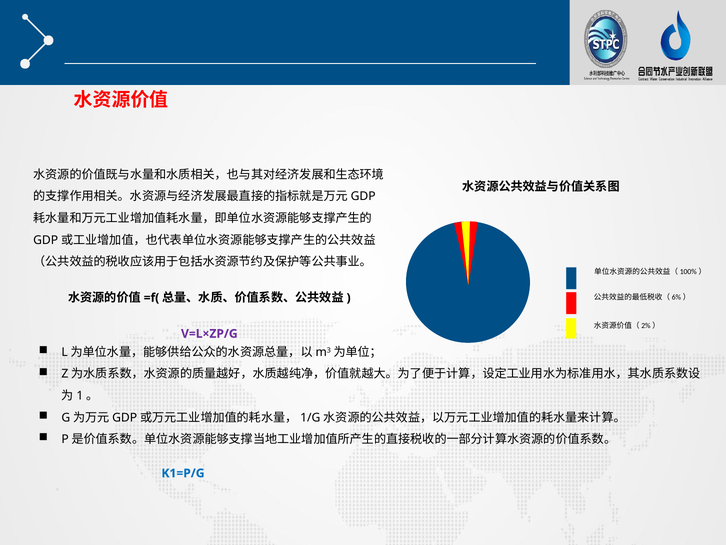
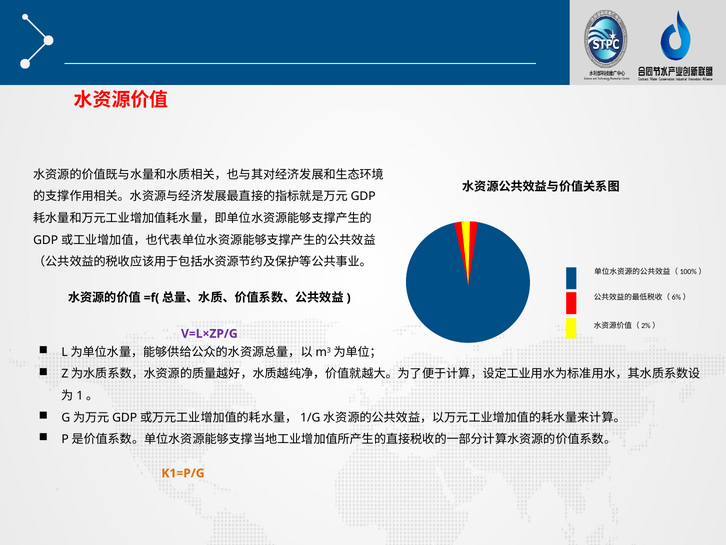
K1=P/G colour: blue -> orange (183, 473)
